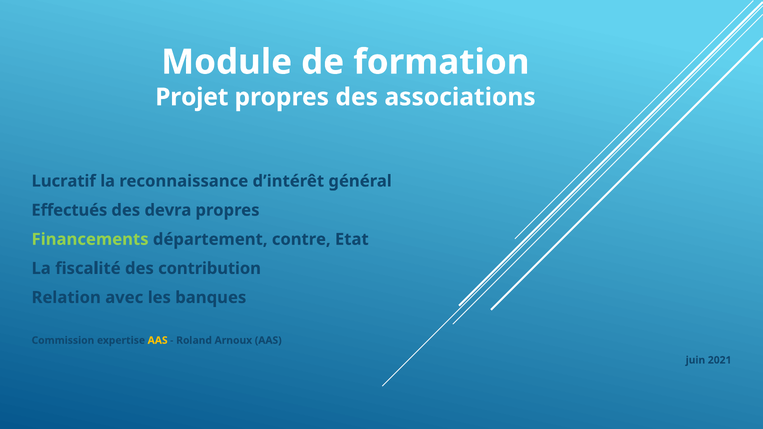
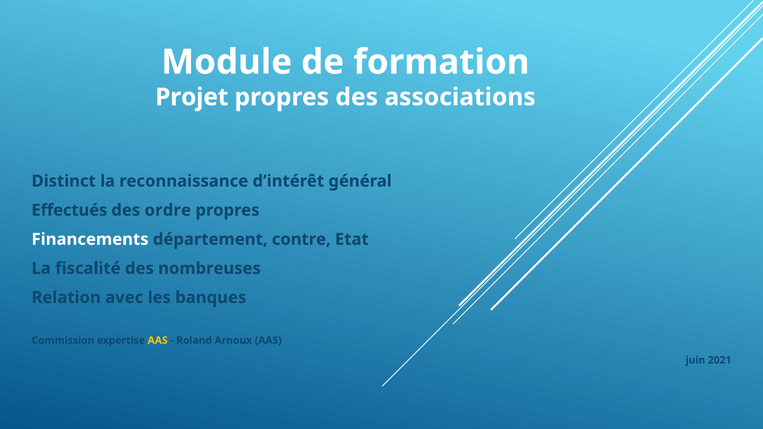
Lucratif: Lucratif -> Distinct (64, 181)
devra: devra -> ordre (168, 210)
Financements colour: light green -> white (90, 239)
contribution: contribution -> nombreuses (209, 269)
